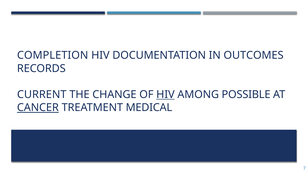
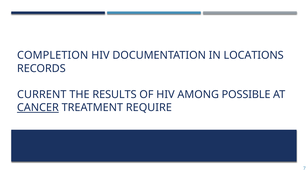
OUTCOMES: OUTCOMES -> LOCATIONS (254, 55)
CHANGE: CHANGE -> RESULTS (115, 95)
HIV underline: present -> none (165, 95)
MEDICAL: MEDICAL -> REQUIRE (149, 108)
